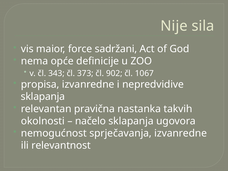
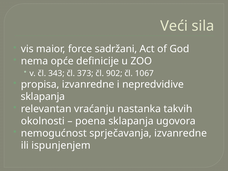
Nije: Nije -> Veći (174, 26)
pravična: pravična -> vraćanju (94, 109)
načelo: načelo -> poena (90, 121)
relevantnost: relevantnost -> ispunjenjem (61, 145)
